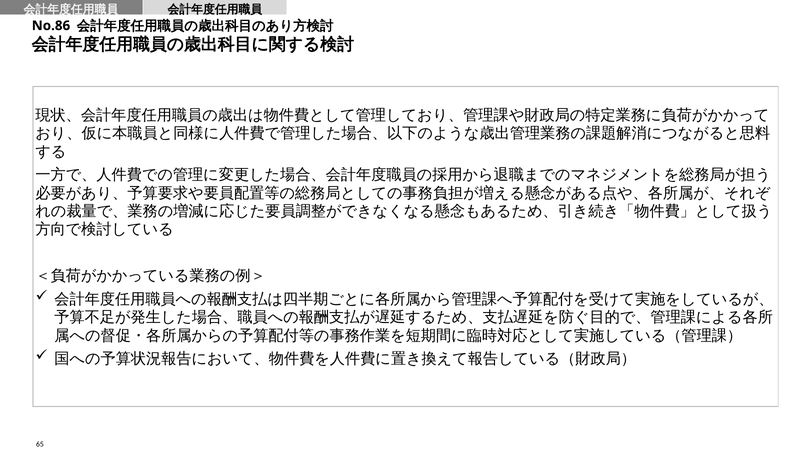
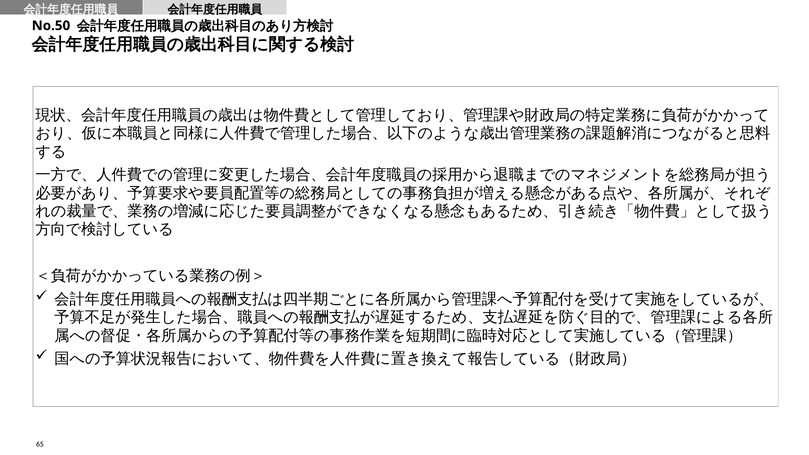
No.86: No.86 -> No.50 (51, 26)
